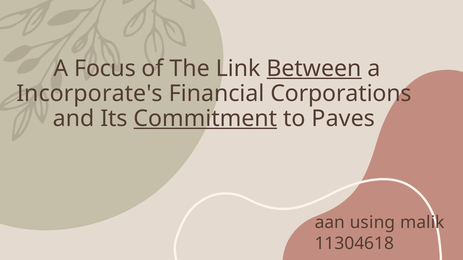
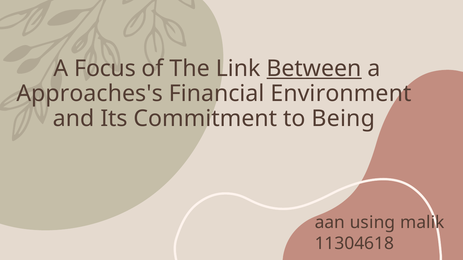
Incorporate's: Incorporate's -> Approaches's (90, 94)
Corporations: Corporations -> Environment (341, 94)
Commitment underline: present -> none (205, 119)
Paves: Paves -> Being (343, 119)
